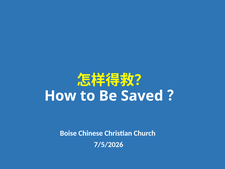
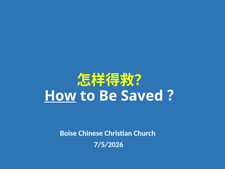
How underline: none -> present (60, 96)
